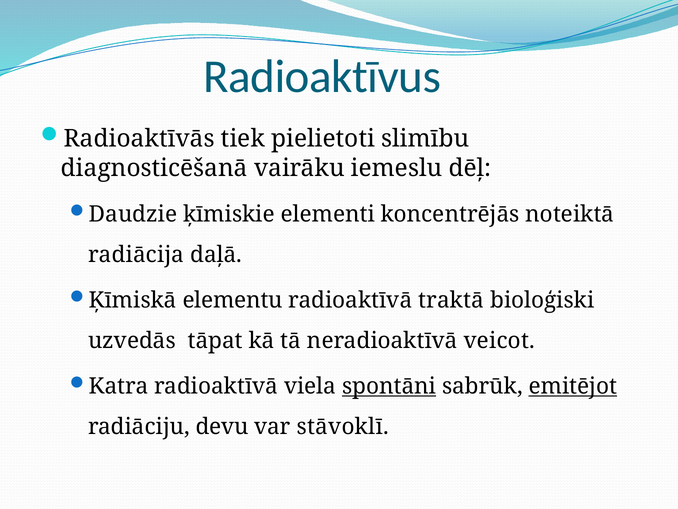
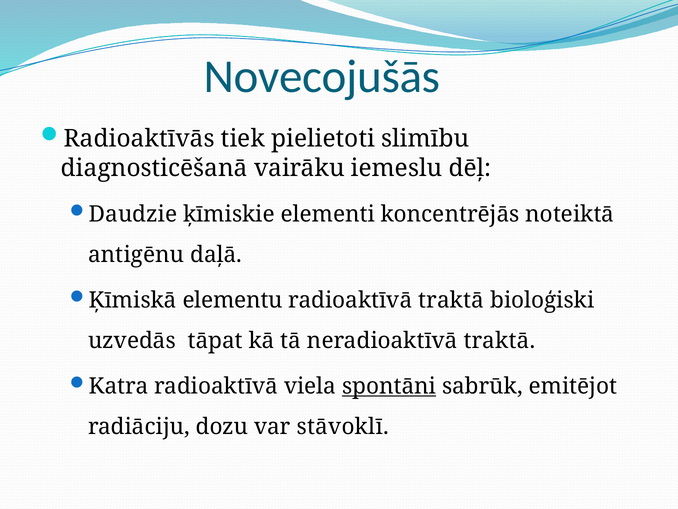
Radioaktīvus: Radioaktīvus -> Novecojušās (322, 77)
radiācija: radiācija -> antigēnu (136, 255)
neradioaktīvā veicot: veicot -> traktā (499, 341)
emitējot underline: present -> none (573, 386)
devu: devu -> dozu (222, 427)
